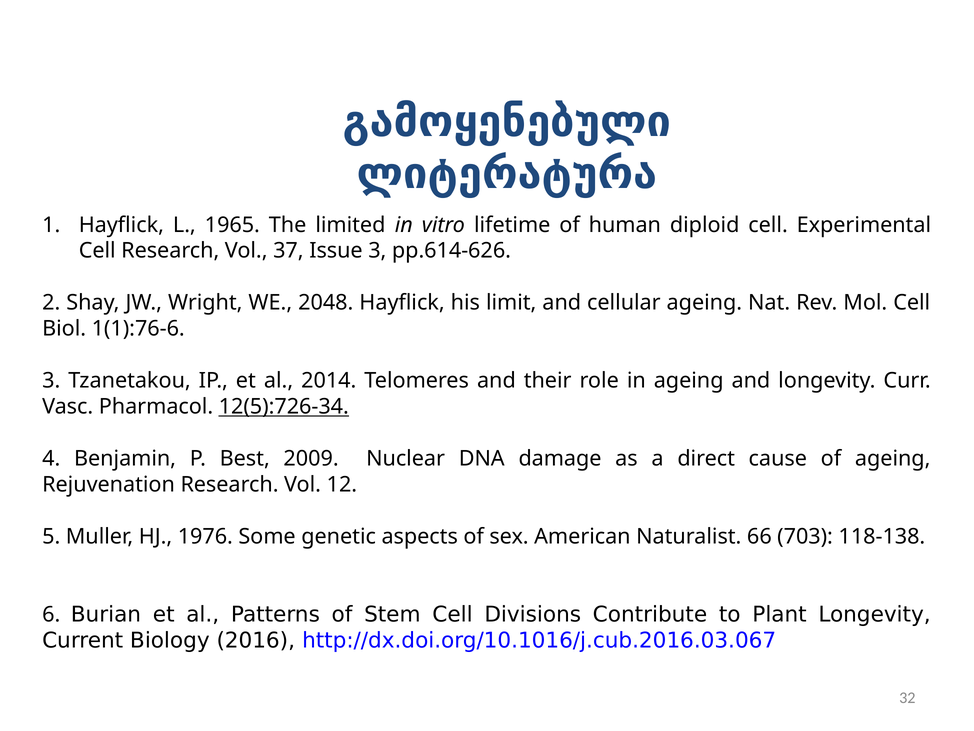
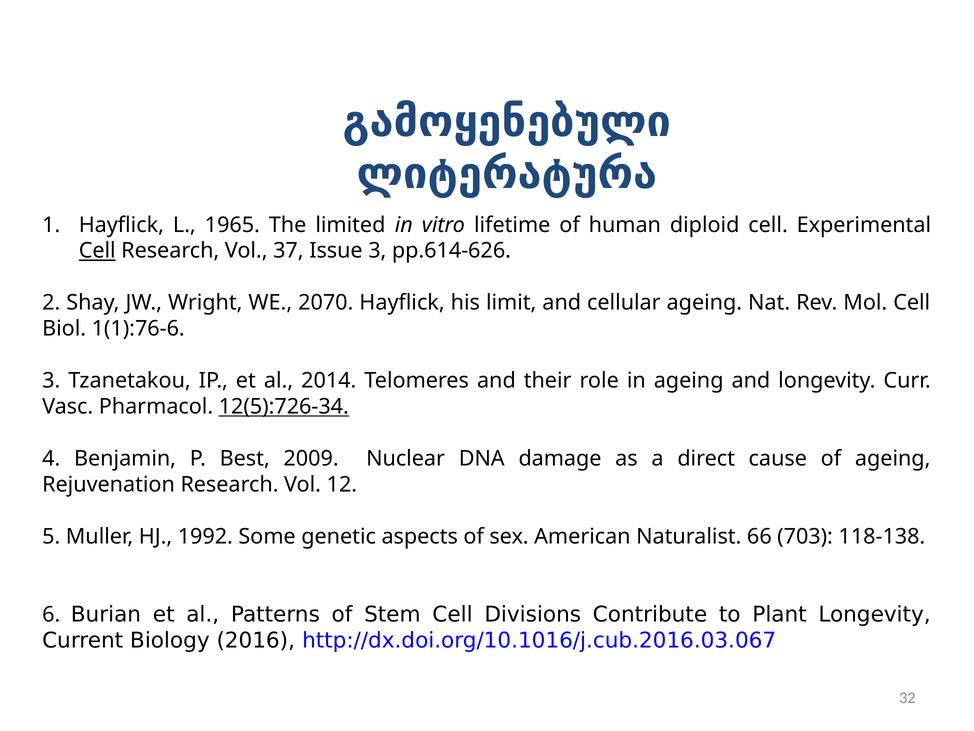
Cell underline: none -> present (97, 251)
2048: 2048 -> 2070 (326, 303)
1976: 1976 -> 1992 (205, 536)
